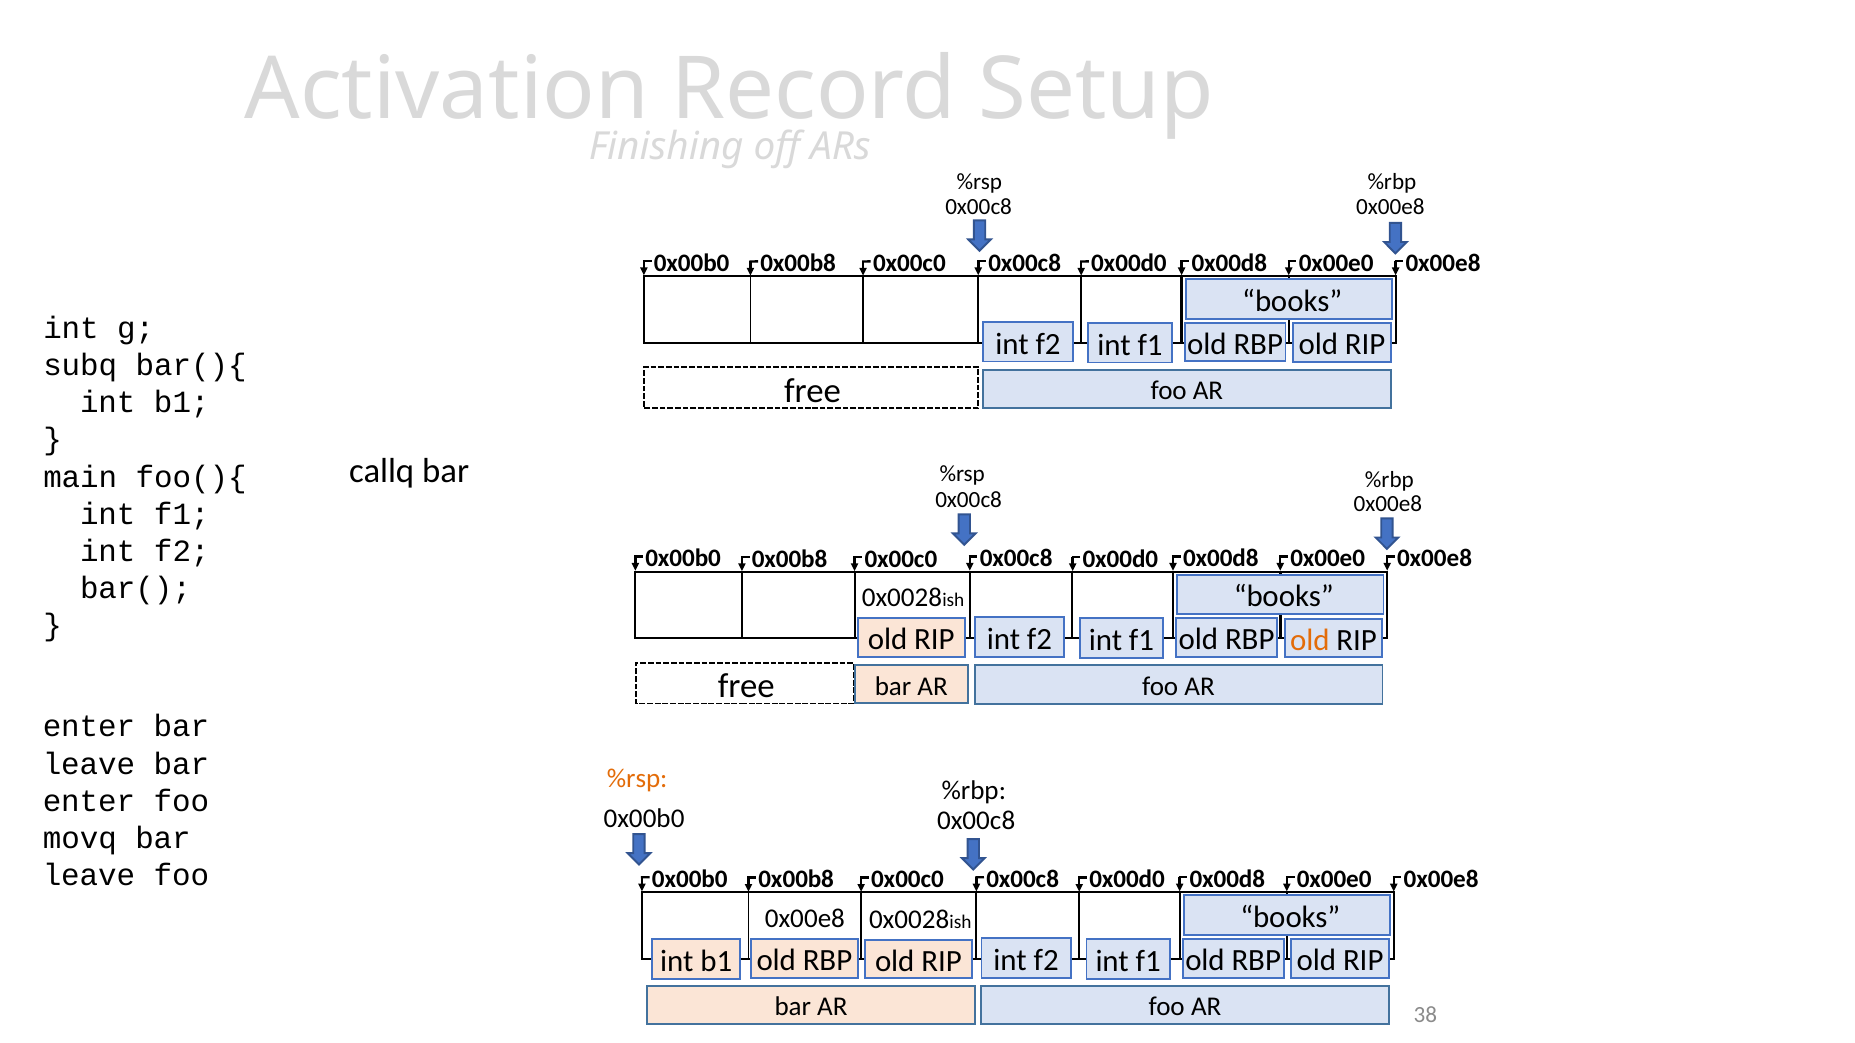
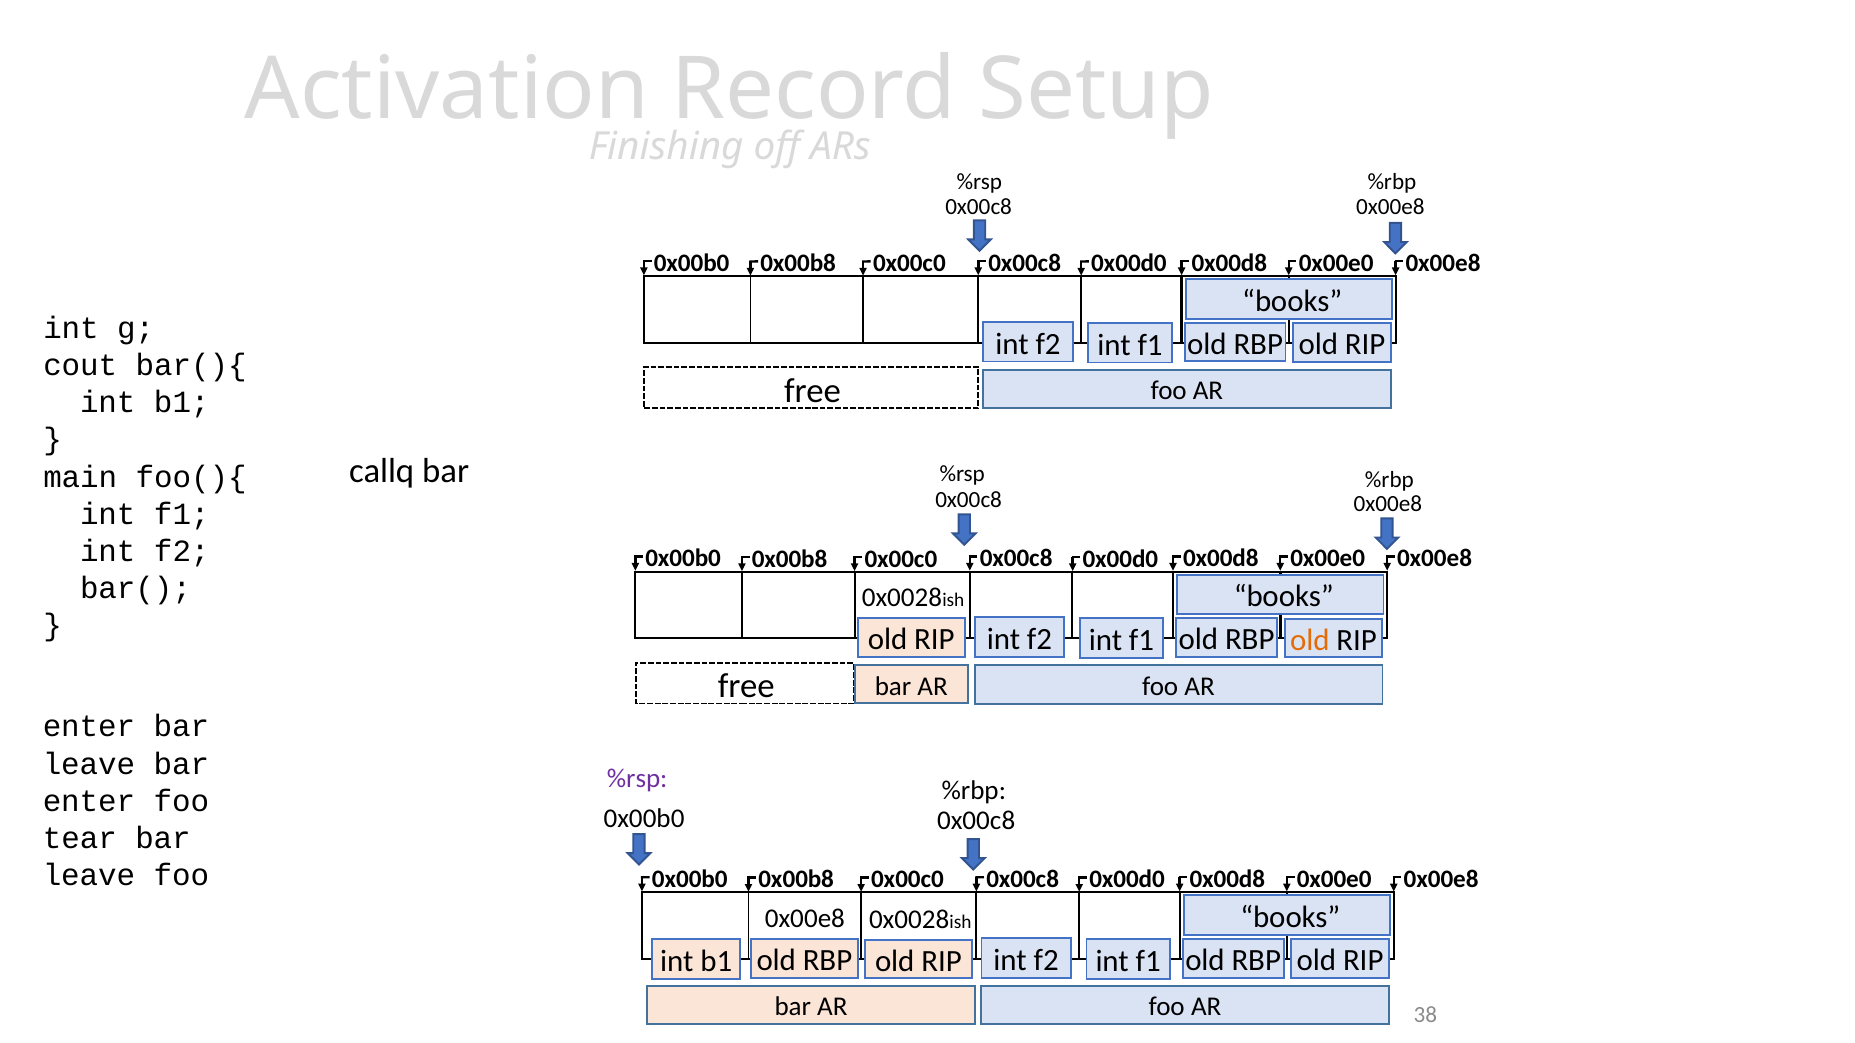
subq: subq -> cout (80, 366)
%rsp colour: orange -> purple (637, 779)
movq: movq -> tear (80, 838)
